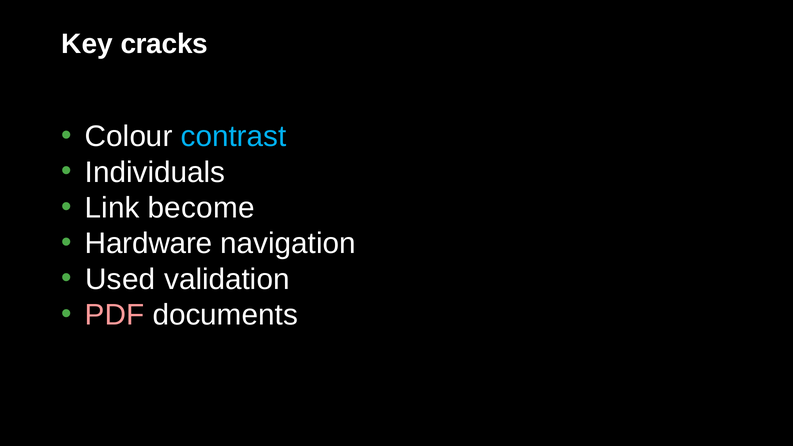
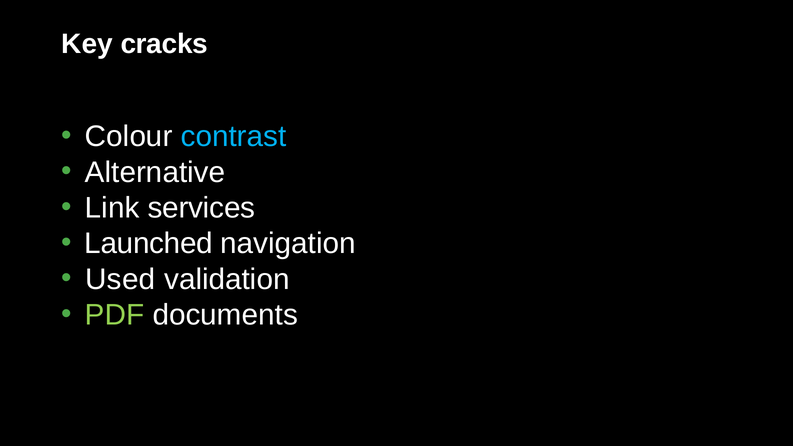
Individuals: Individuals -> Alternative (155, 172)
become: become -> services (201, 208)
Hardware: Hardware -> Launched (149, 244)
PDF colour: pink -> light green (115, 315)
